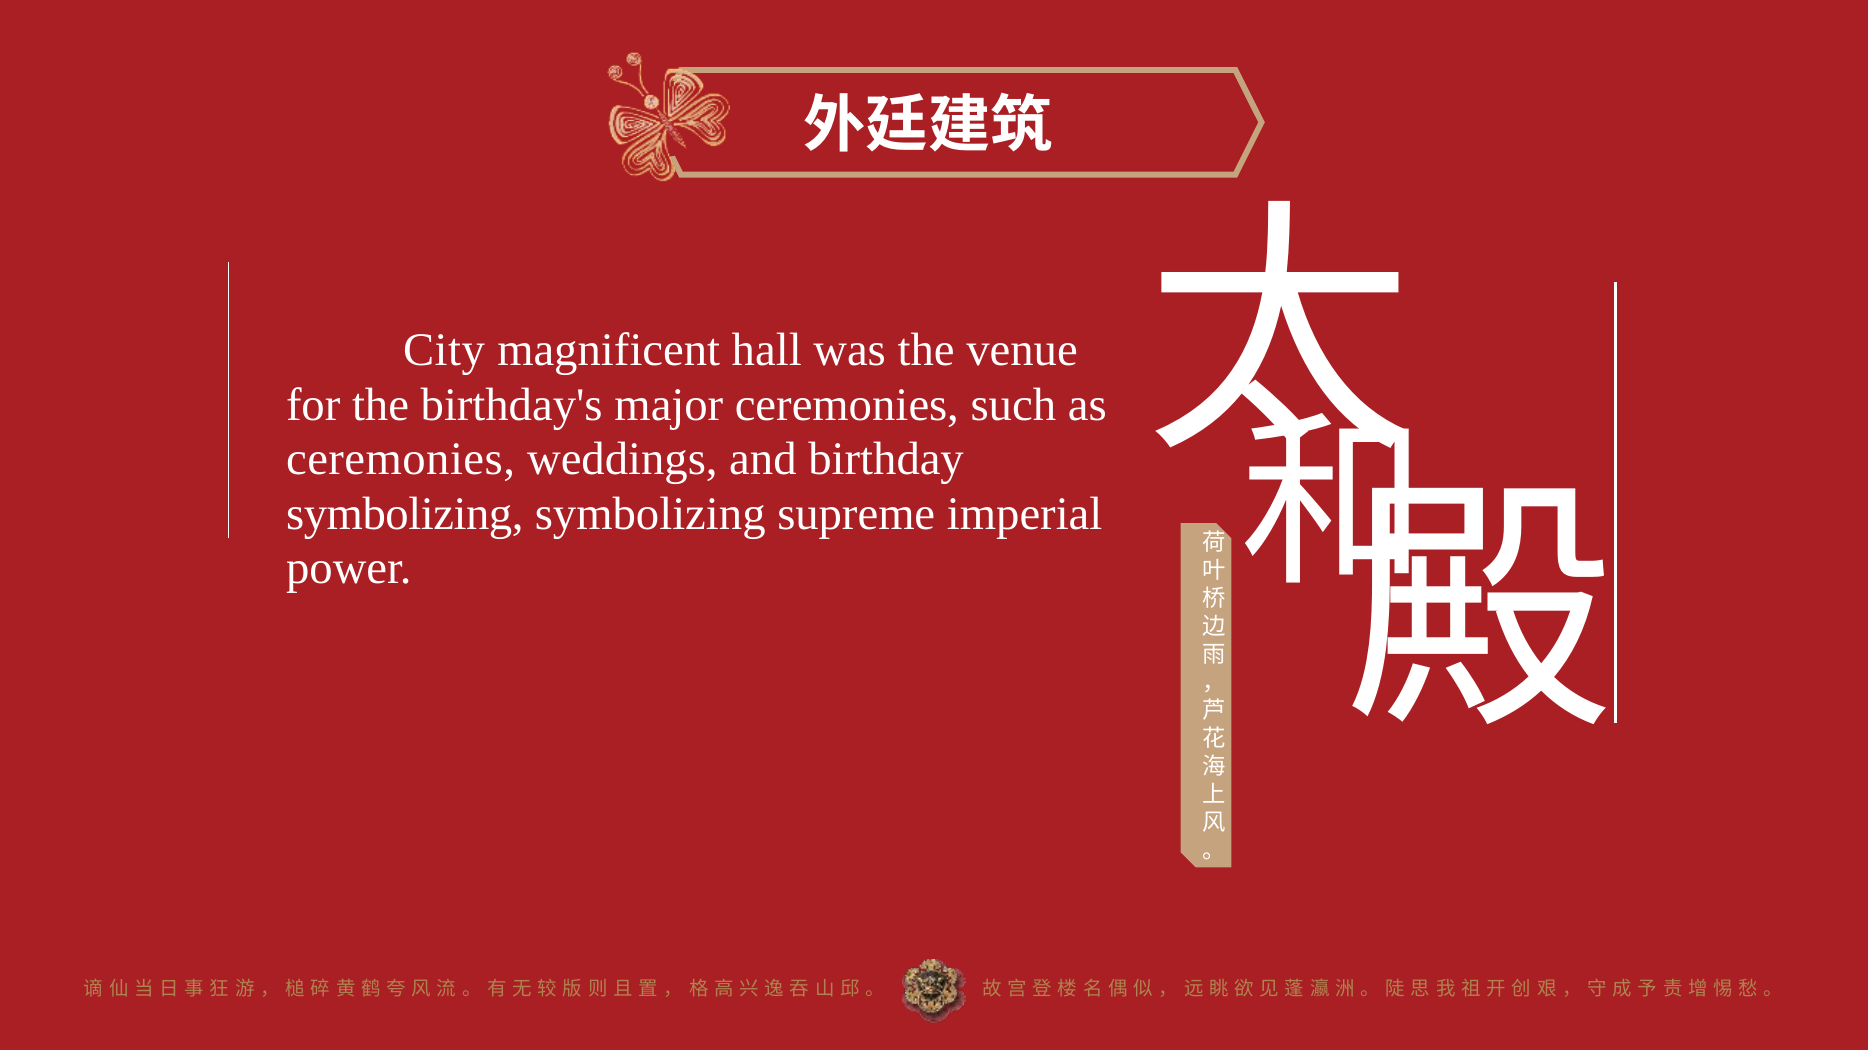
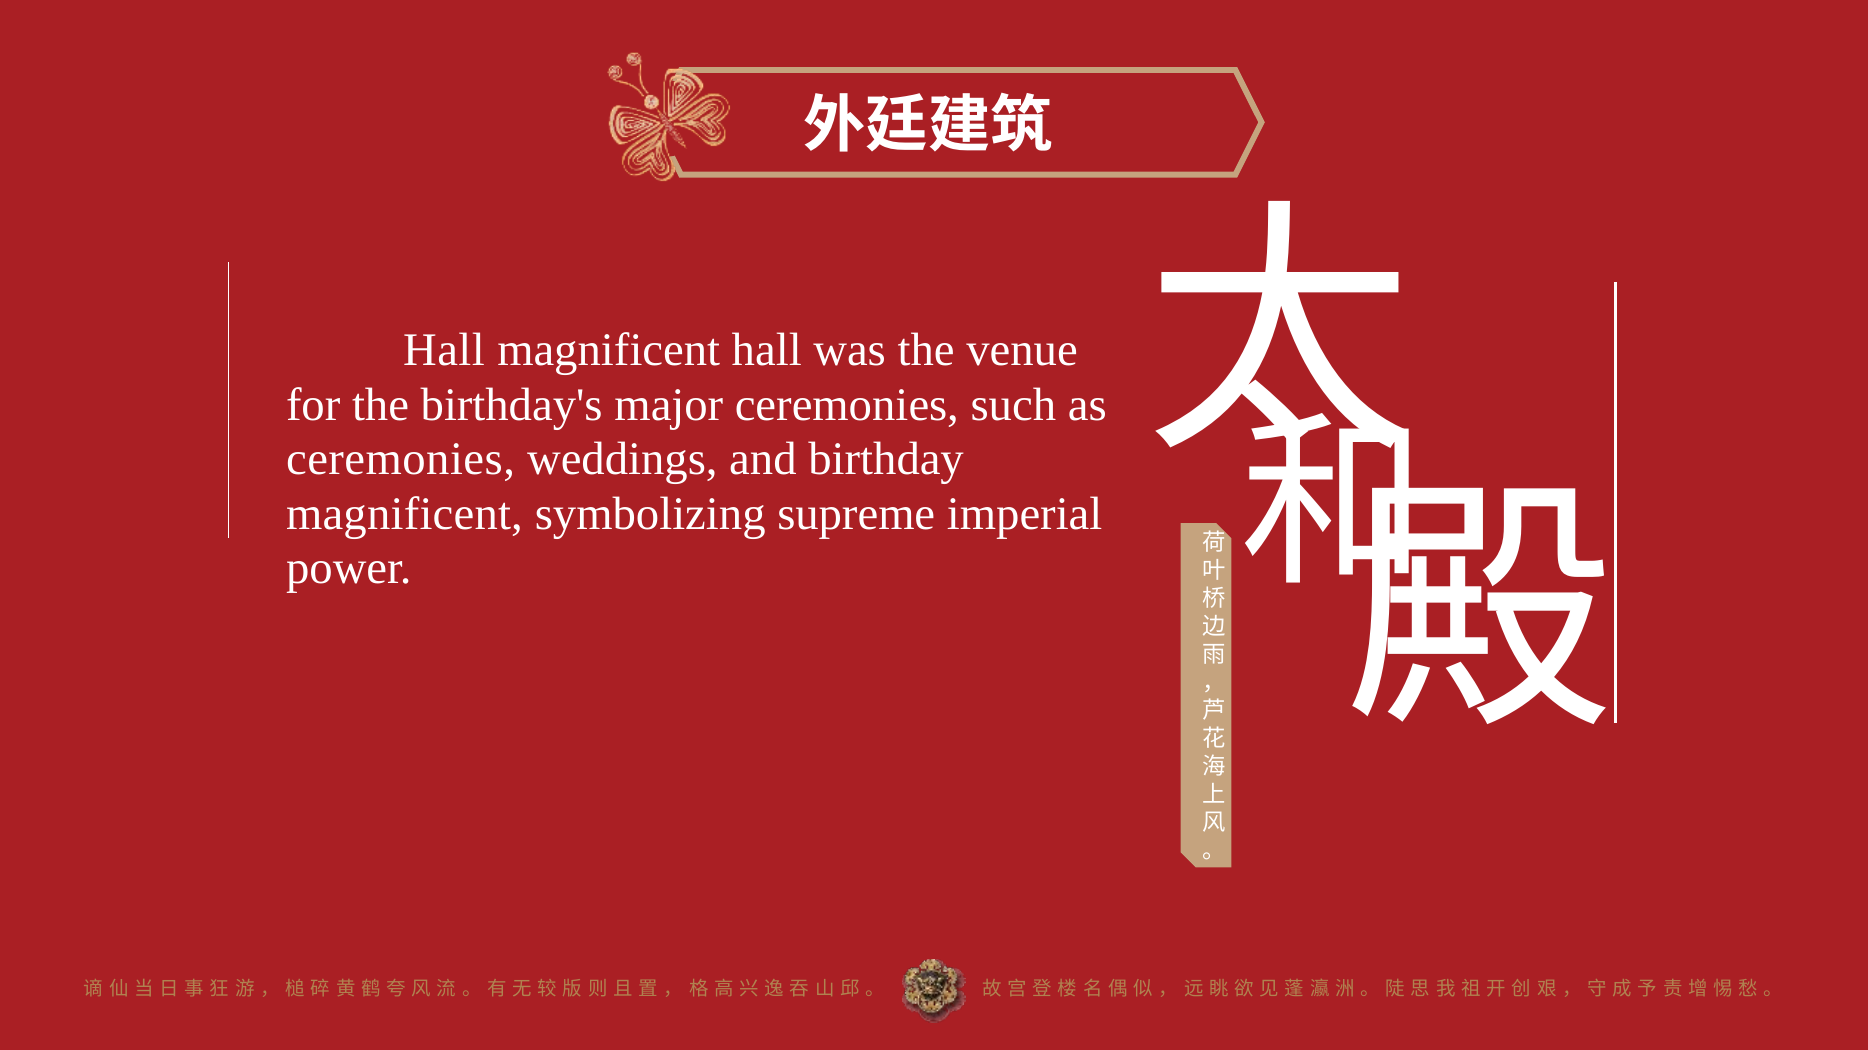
City: City -> Hall (444, 351)
symbolizing: symbolizing -> magnificent (404, 514)
